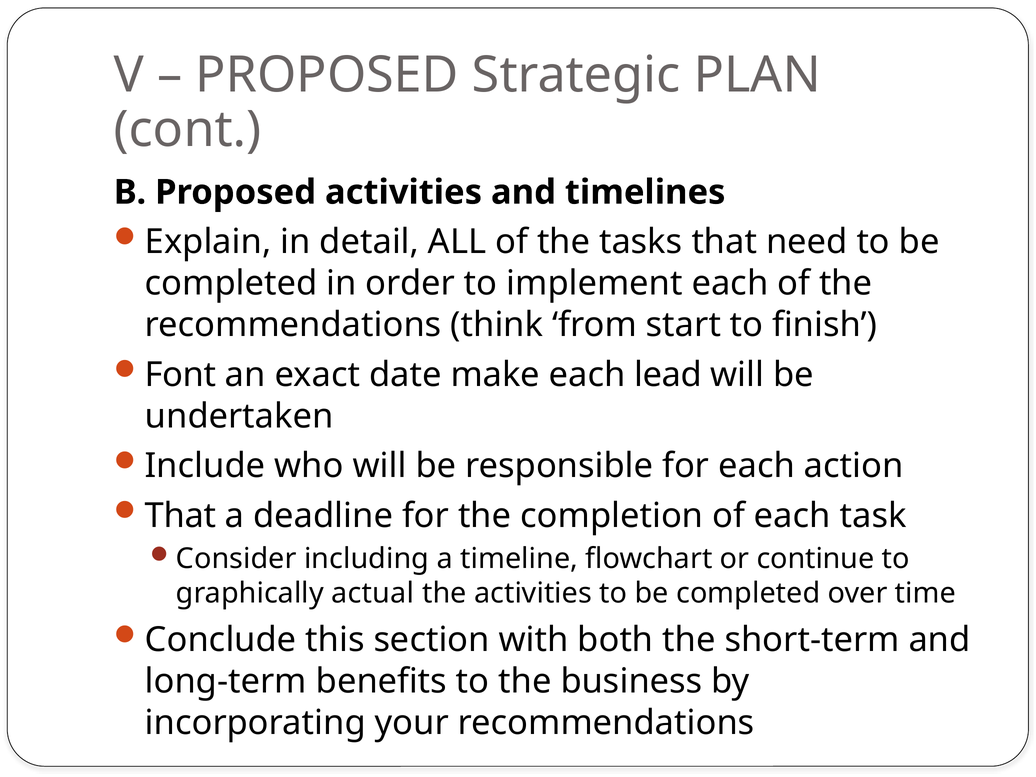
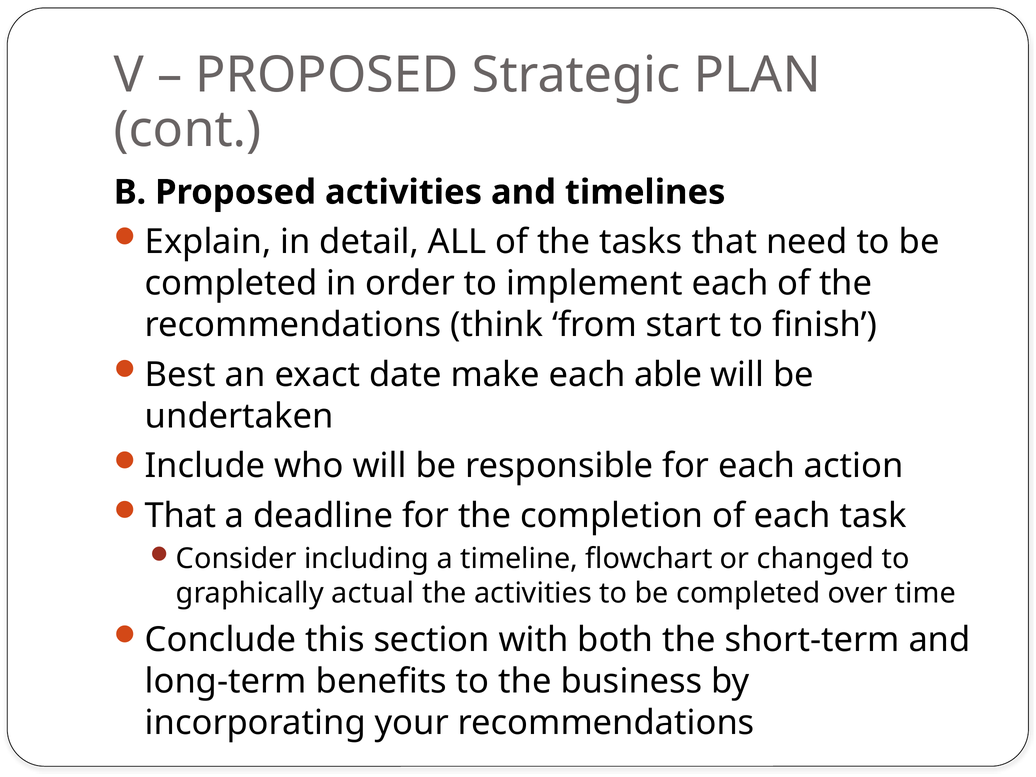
Font: Font -> Best (180, 375)
lead: lead -> able (668, 375)
continue: continue -> changed (815, 559)
